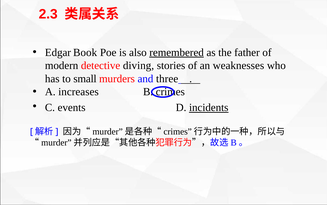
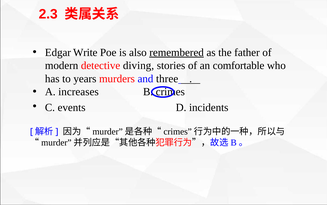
Book: Book -> Write (85, 52)
weaknesses: weaknesses -> comfortable (239, 65)
small: small -> years (85, 78)
incidents underline: present -> none (209, 107)
